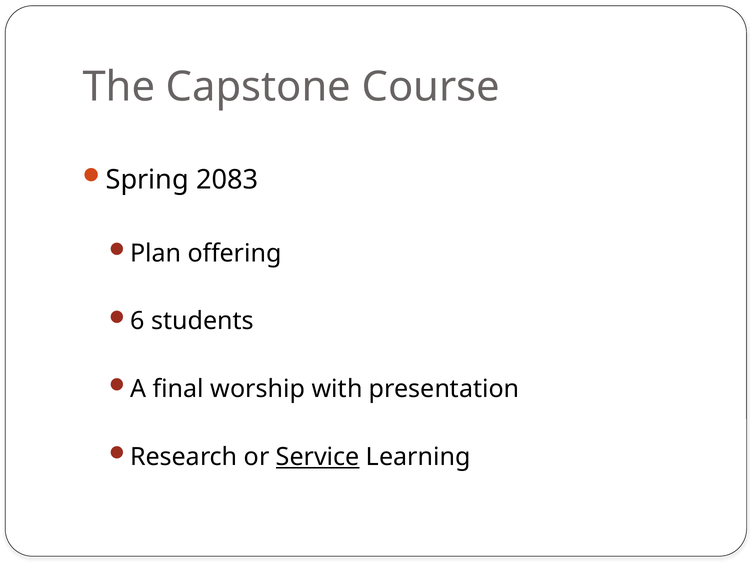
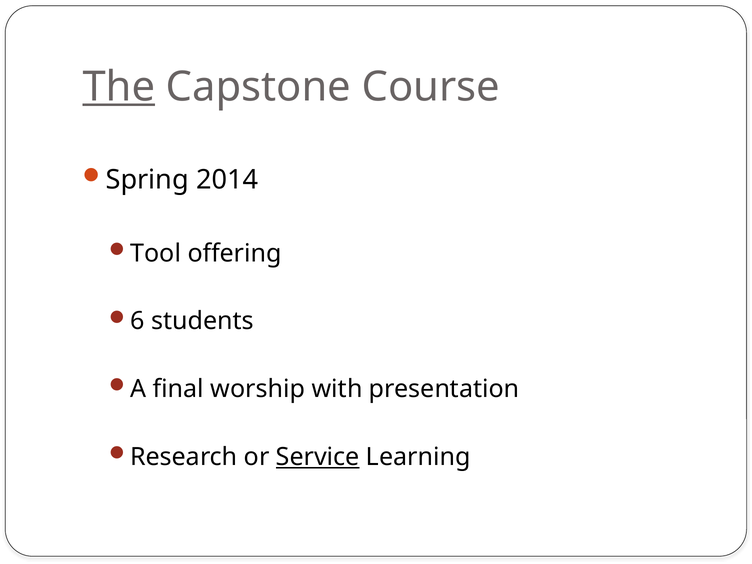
The underline: none -> present (119, 87)
2083: 2083 -> 2014 (227, 180)
Plan: Plan -> Tool (156, 253)
